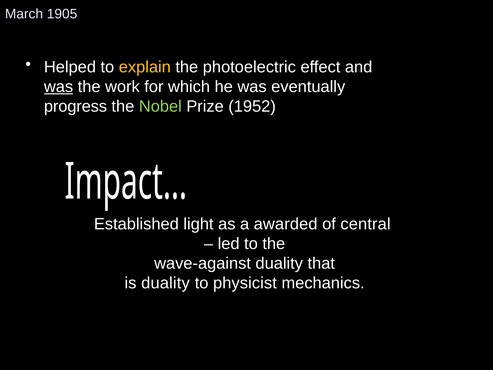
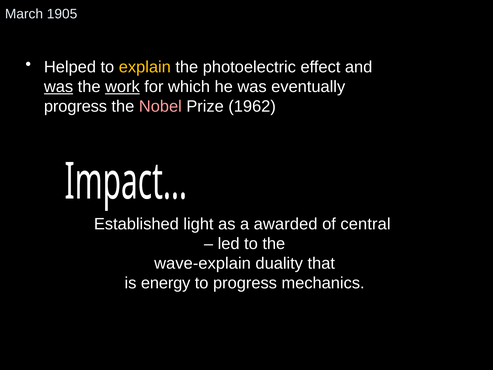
work underline: none -> present (122, 87)
Nobel colour: light green -> pink (160, 106)
1952: 1952 -> 1962 (252, 106)
wave-against: wave-against -> wave-explain (203, 263)
is duality: duality -> energy (166, 283)
to physicist: physicist -> progress (245, 283)
